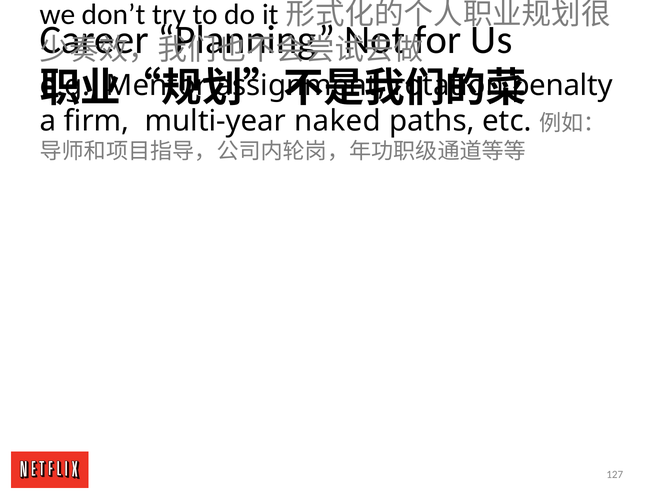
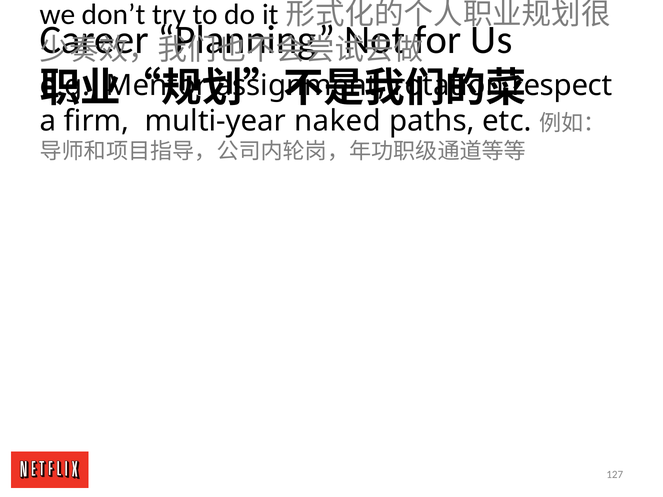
penalty: penalty -> respect (562, 85)
